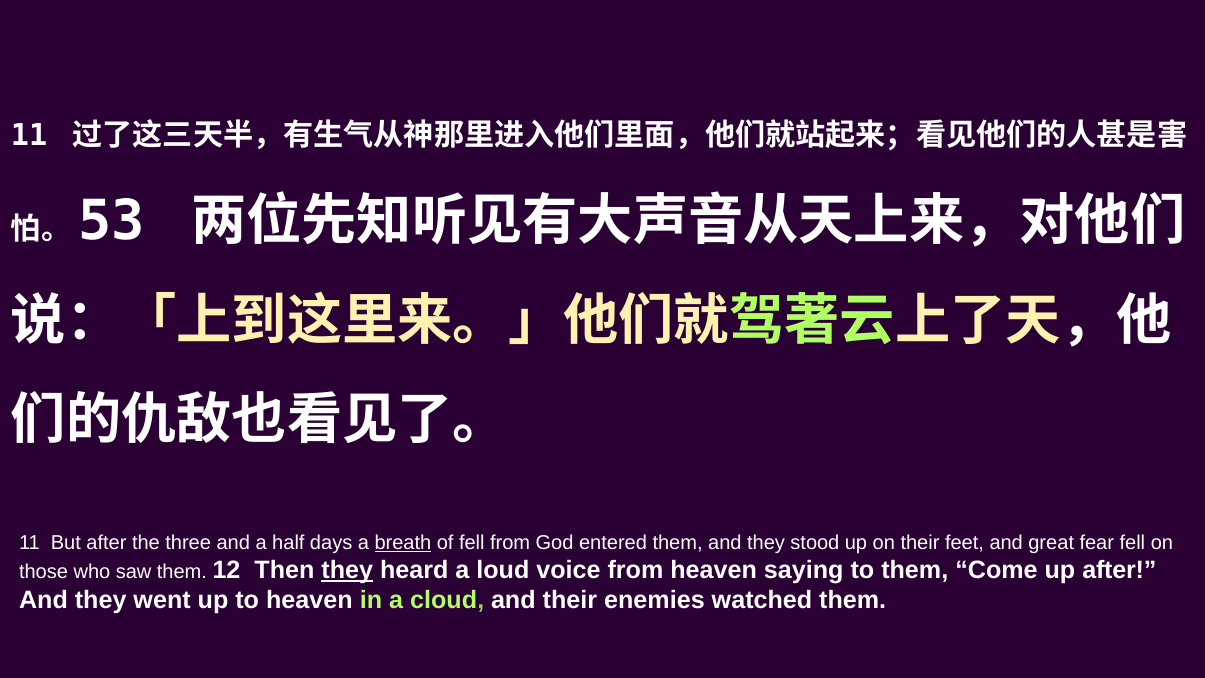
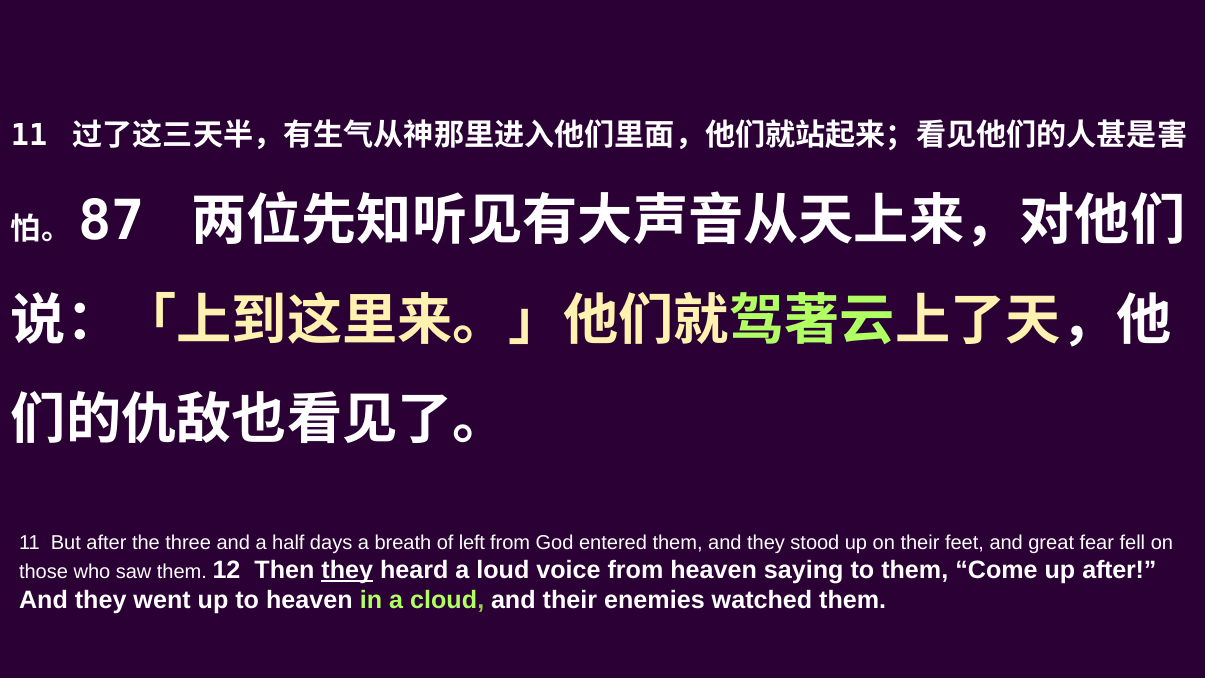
53: 53 -> 87 (112, 222)
breath underline: present -> none (403, 542)
of fell: fell -> left (472, 542)
